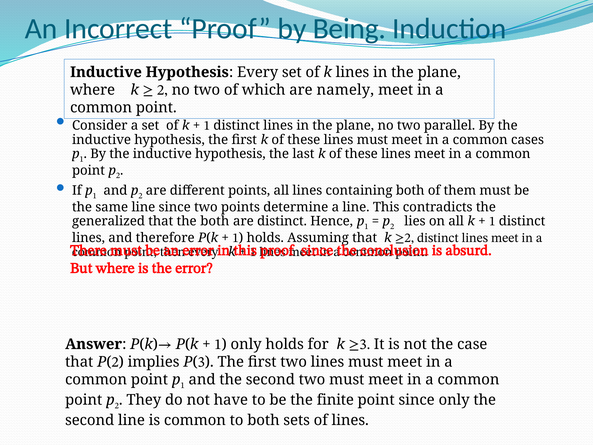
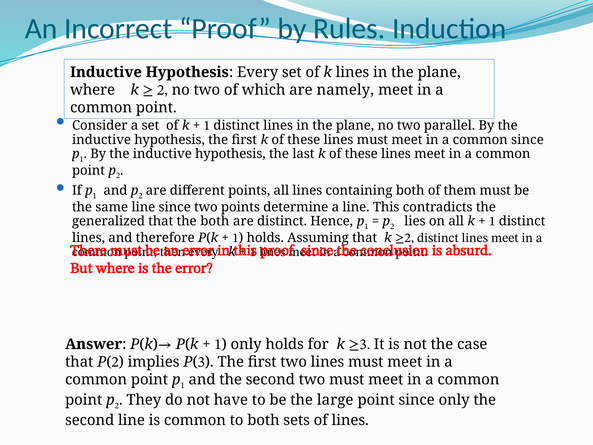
Being: Being -> Rules (349, 29)
common cases: cases -> since (527, 140)
finite: finite -> large (335, 400)
